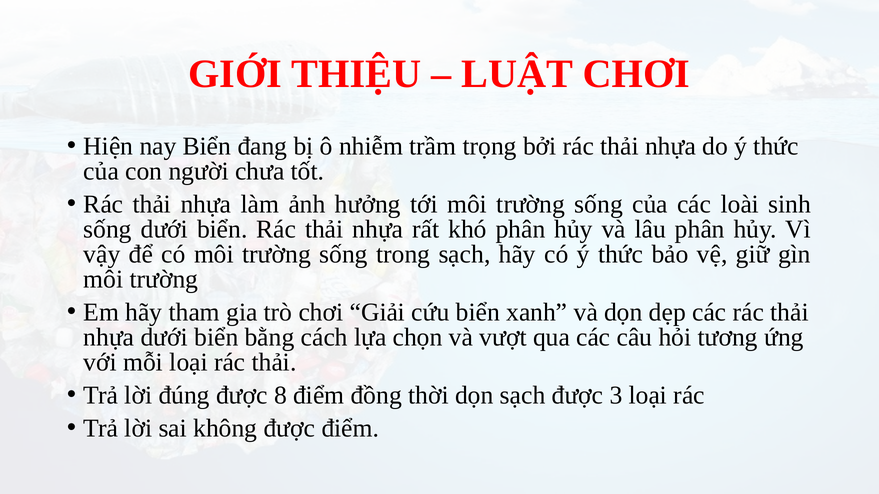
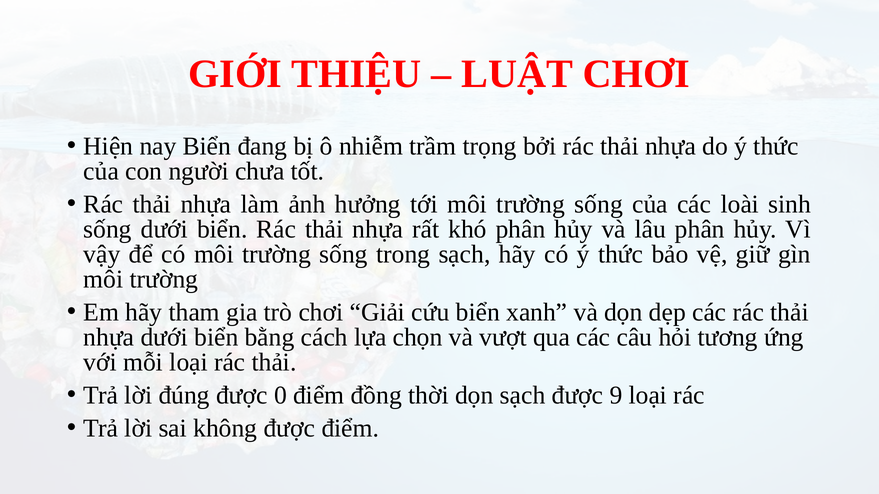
8: 8 -> 0 (280, 396)
3: 3 -> 9 (616, 396)
